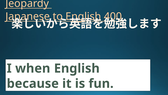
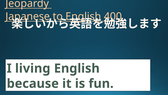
when: when -> living (33, 68)
